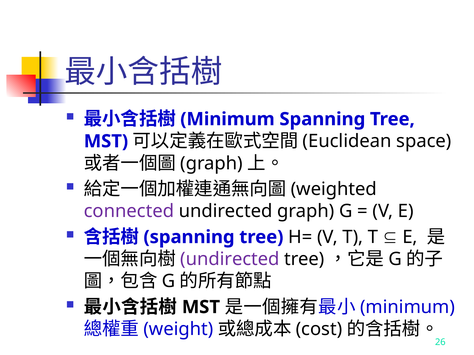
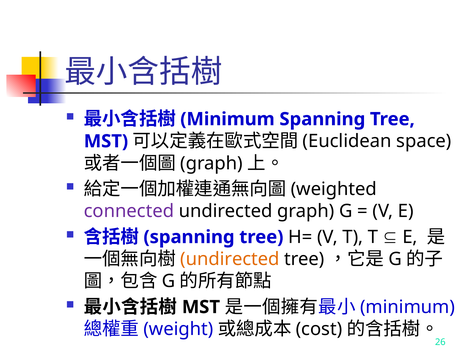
undirected colour: purple -> orange (230, 260)
